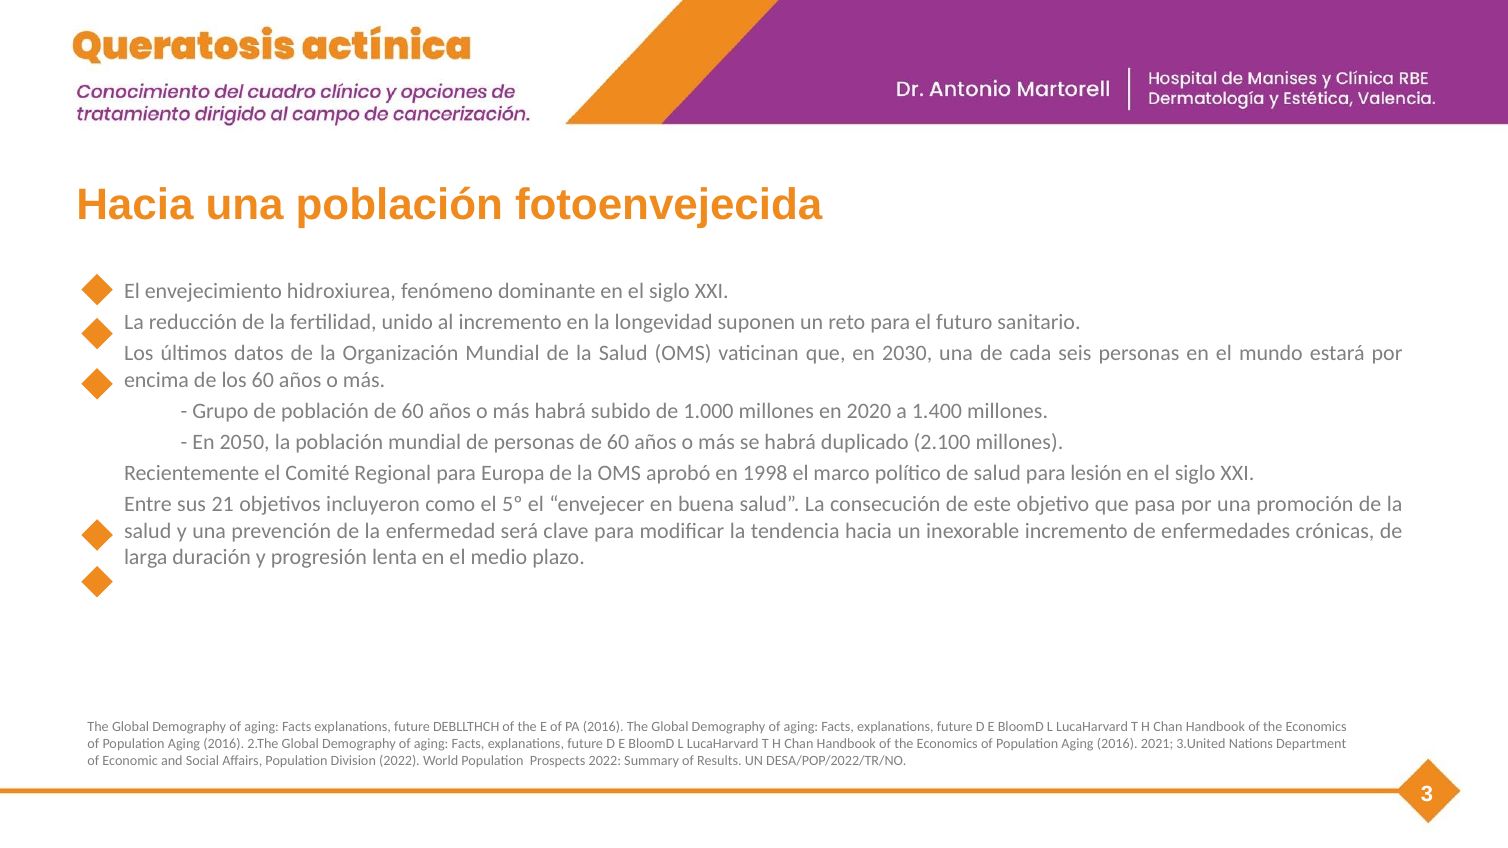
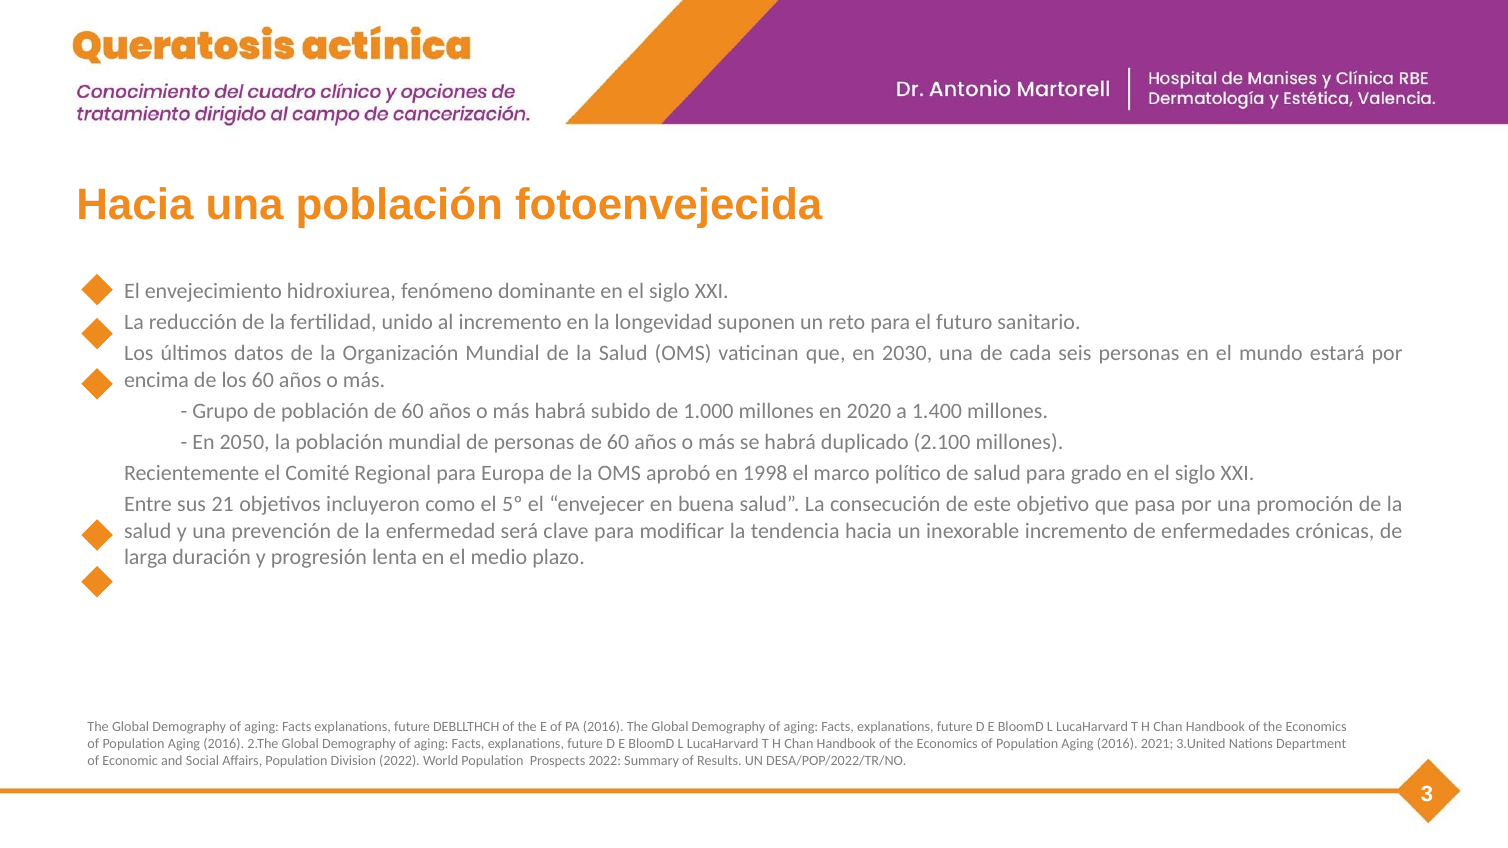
lesión: lesión -> grado (1096, 473)
